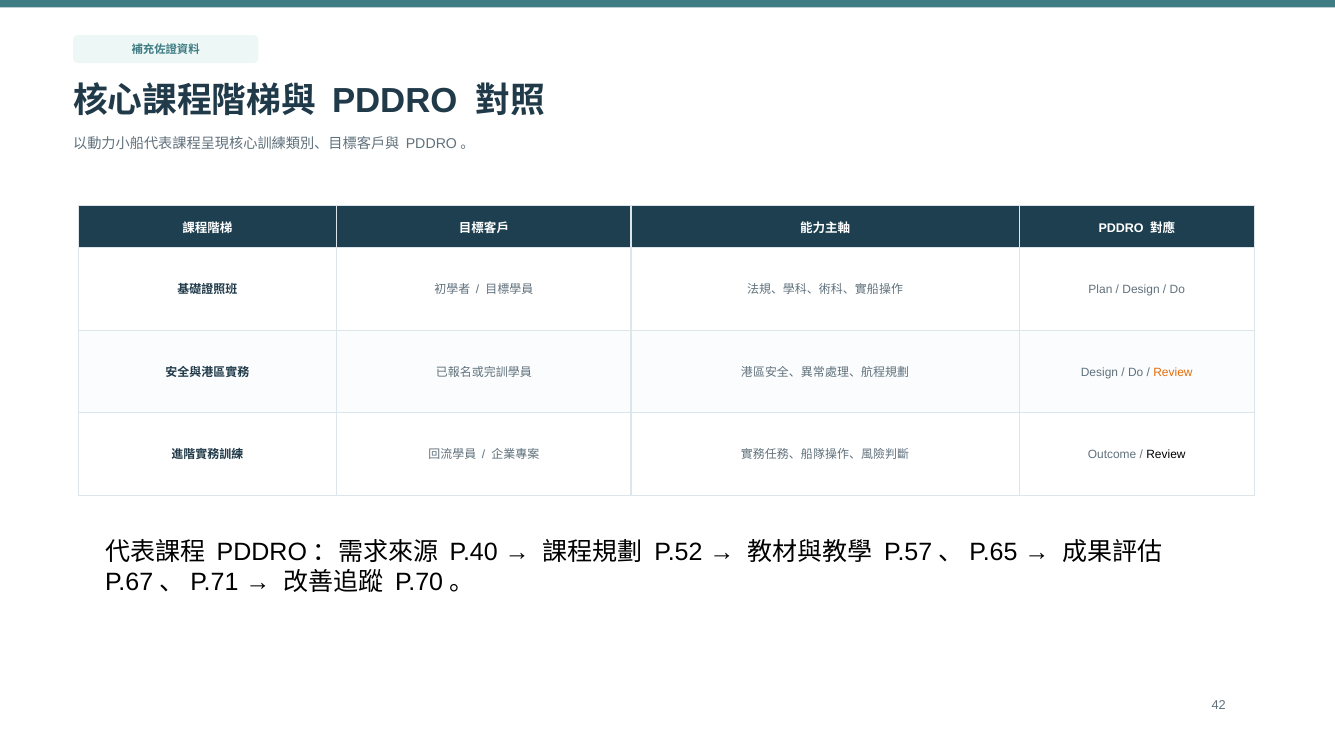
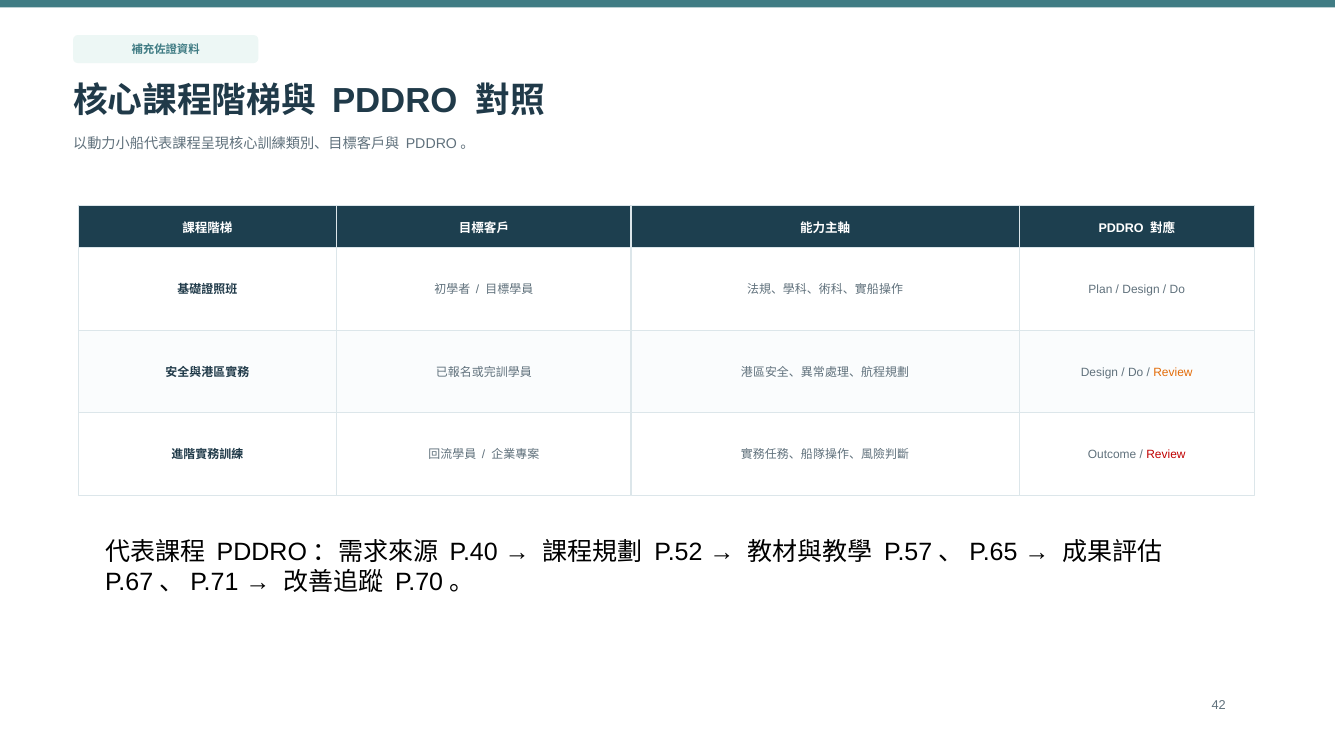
Review colour: black -> red (1166, 455)
